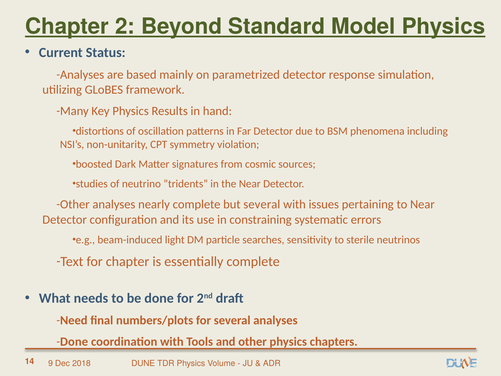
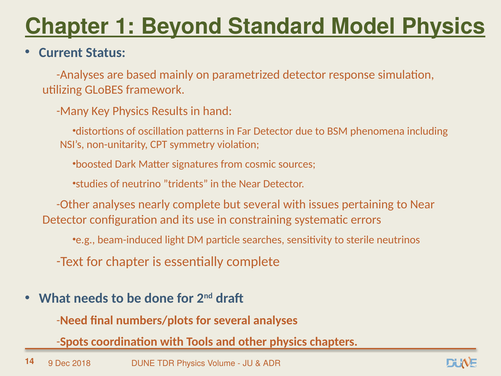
2: 2 -> 1 (125, 26)
Done: Done -> Spots (74, 341)
